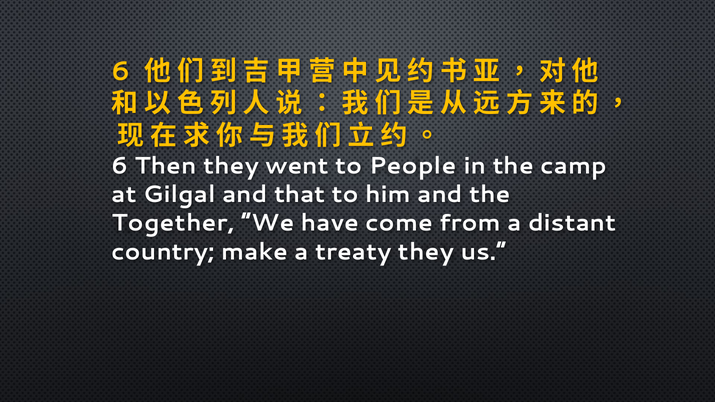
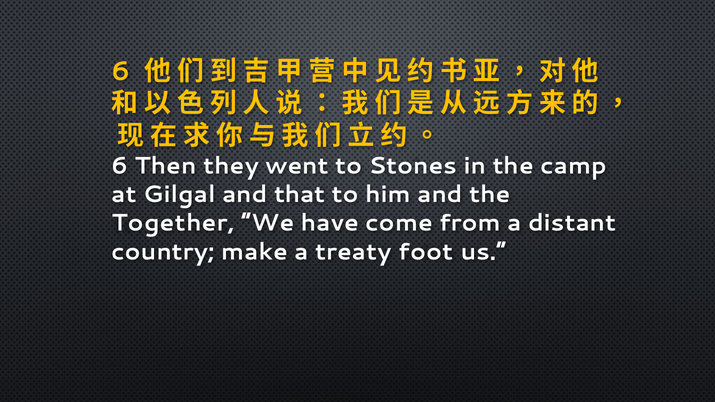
People: People -> Stones (413, 166)
treaty they: they -> foot (426, 252)
